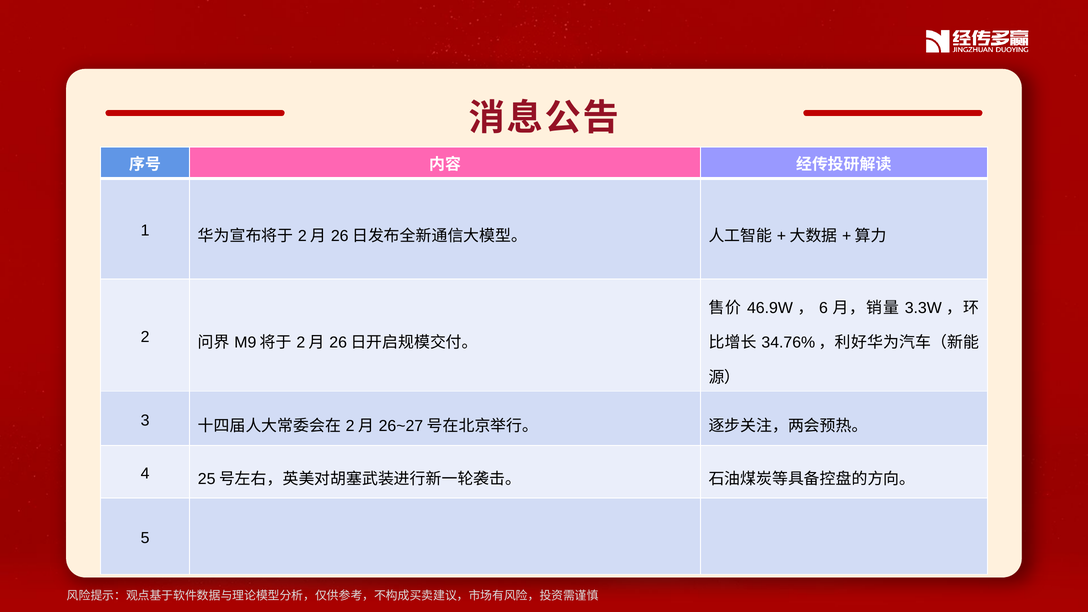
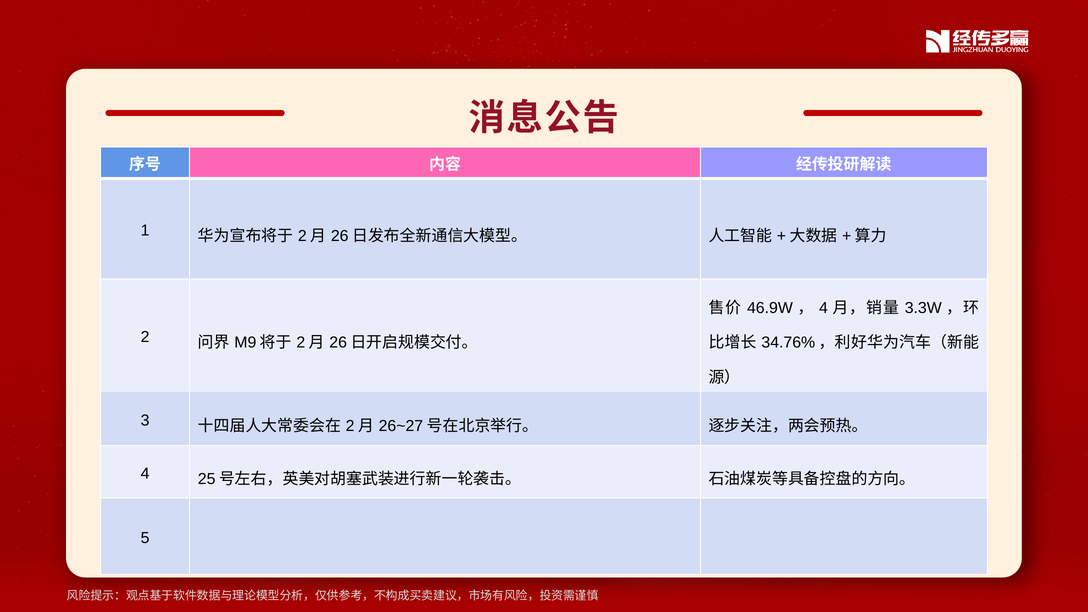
6: 6 -> 4 (824, 308)
